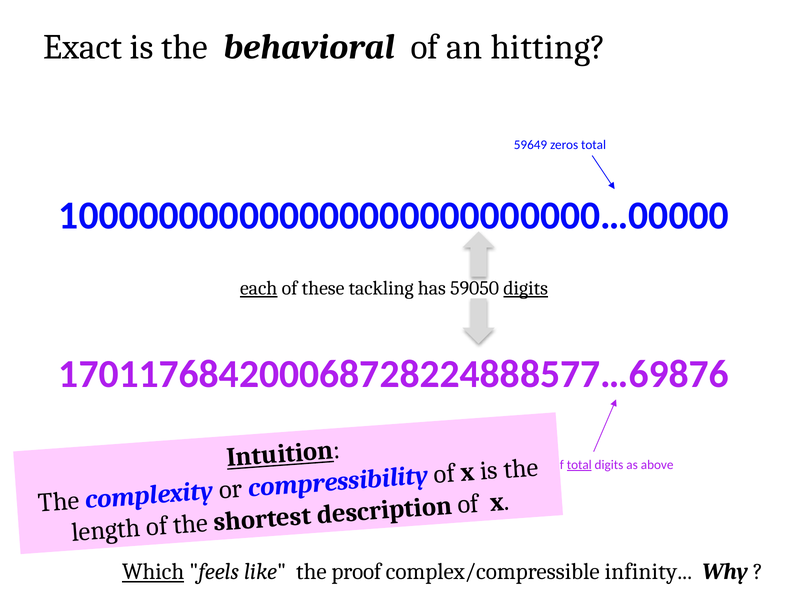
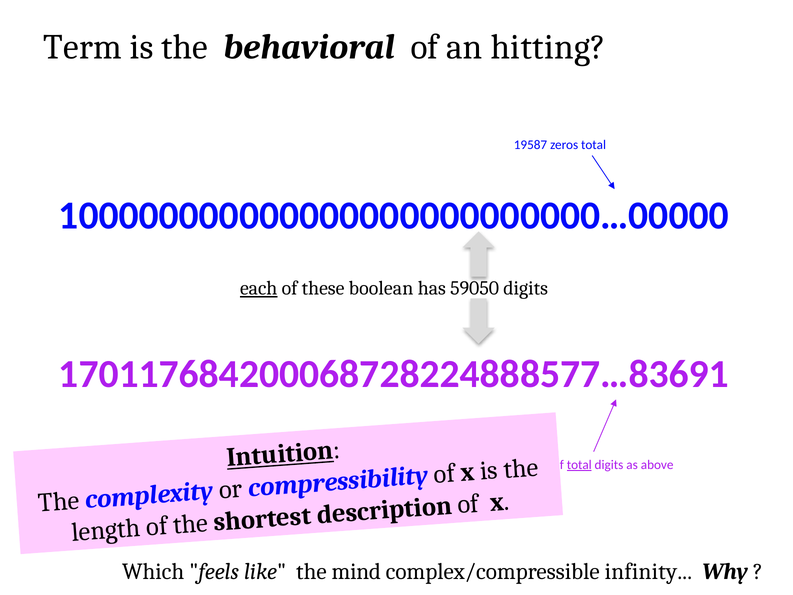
Exact: Exact -> Term (83, 47)
59649: 59649 -> 19587 (530, 145)
tackling: tackling -> boolean (381, 288)
digits underline: present -> none (526, 288)
170117684200068728224888577…69876: 170117684200068728224888577…69876 -> 170117684200068728224888577…83691 (394, 374)
Which underline: present -> none (153, 572)
proof: proof -> mind (356, 572)
